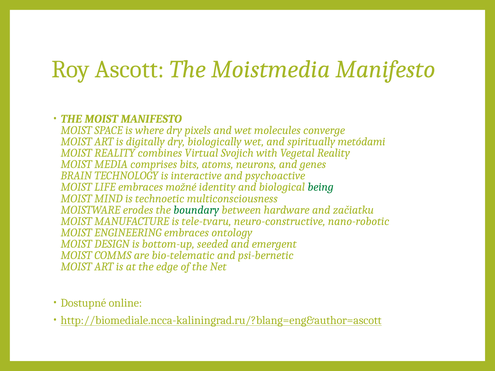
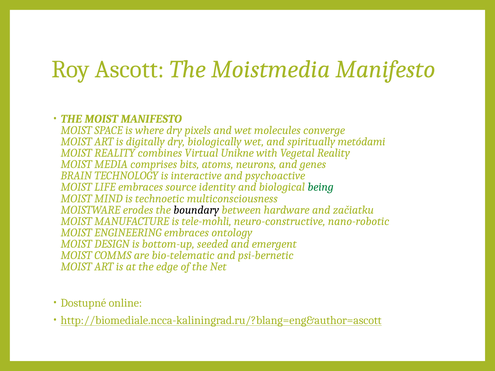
Svojich: Svojich -> Unikne (237, 153)
možné: možné -> source (181, 187)
boundary colour: green -> black (196, 210)
tele-tvaru: tele-tvaru -> tele-mohli (207, 221)
